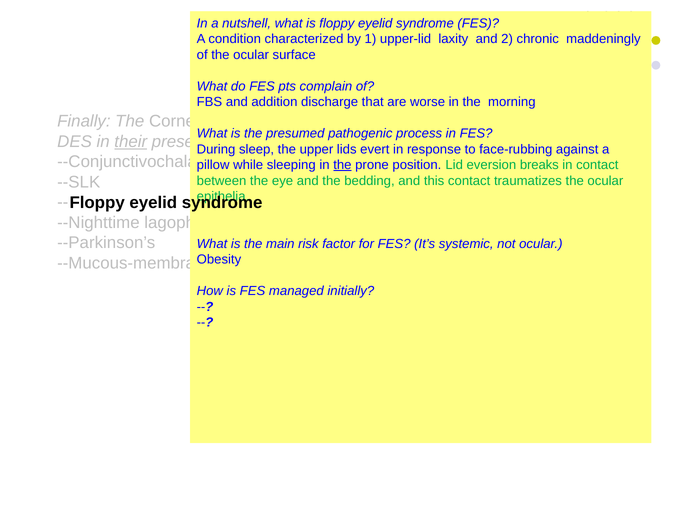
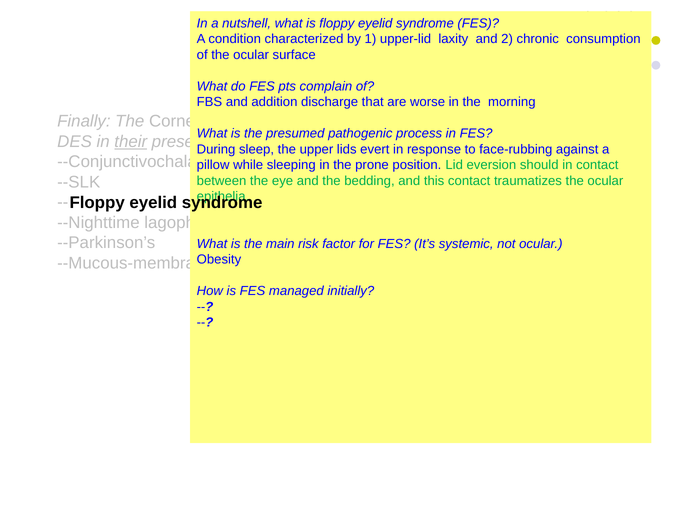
maddeningly: maddeningly -> consumption (603, 39)
the underline: present -> none (342, 165)
eversion breaks: breaks -> should (539, 165)
